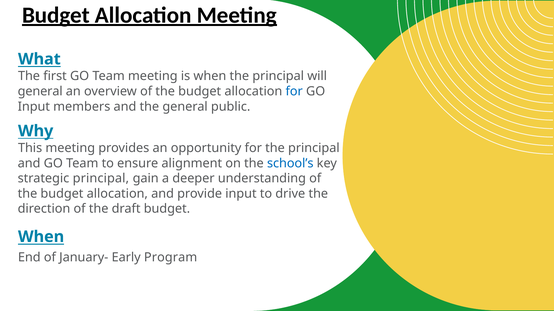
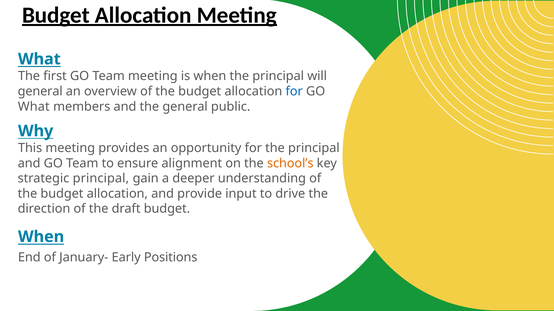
Input: Input -> What (34, 107)
school’s colour: blue -> orange (290, 164)
Program: Program -> Positions (171, 258)
